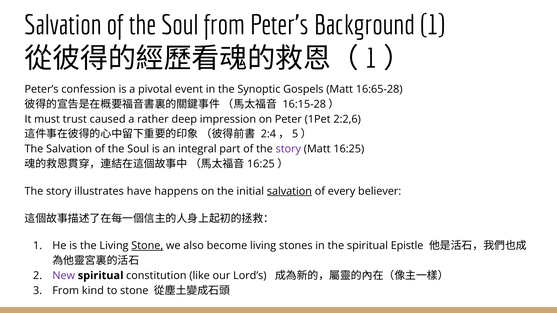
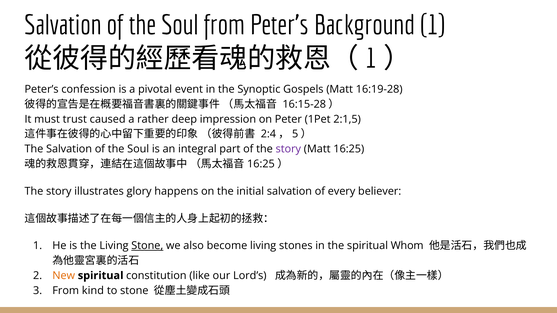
16:65-28: 16:65-28 -> 16:19-28 (379, 89)
2:2,6: 2:2,6 -> 2:1,5 (347, 119)
have: have -> glory (139, 191)
salvation underline: present -> none (289, 191)
Epistle: Epistle -> Whom (407, 246)
New colour: purple -> orange (64, 276)
